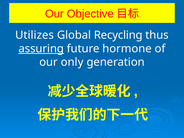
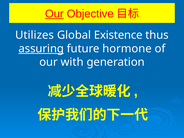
Our underline: none -> present (54, 14)
Recycling: Recycling -> Existence (118, 35)
only: only -> with (72, 62)
